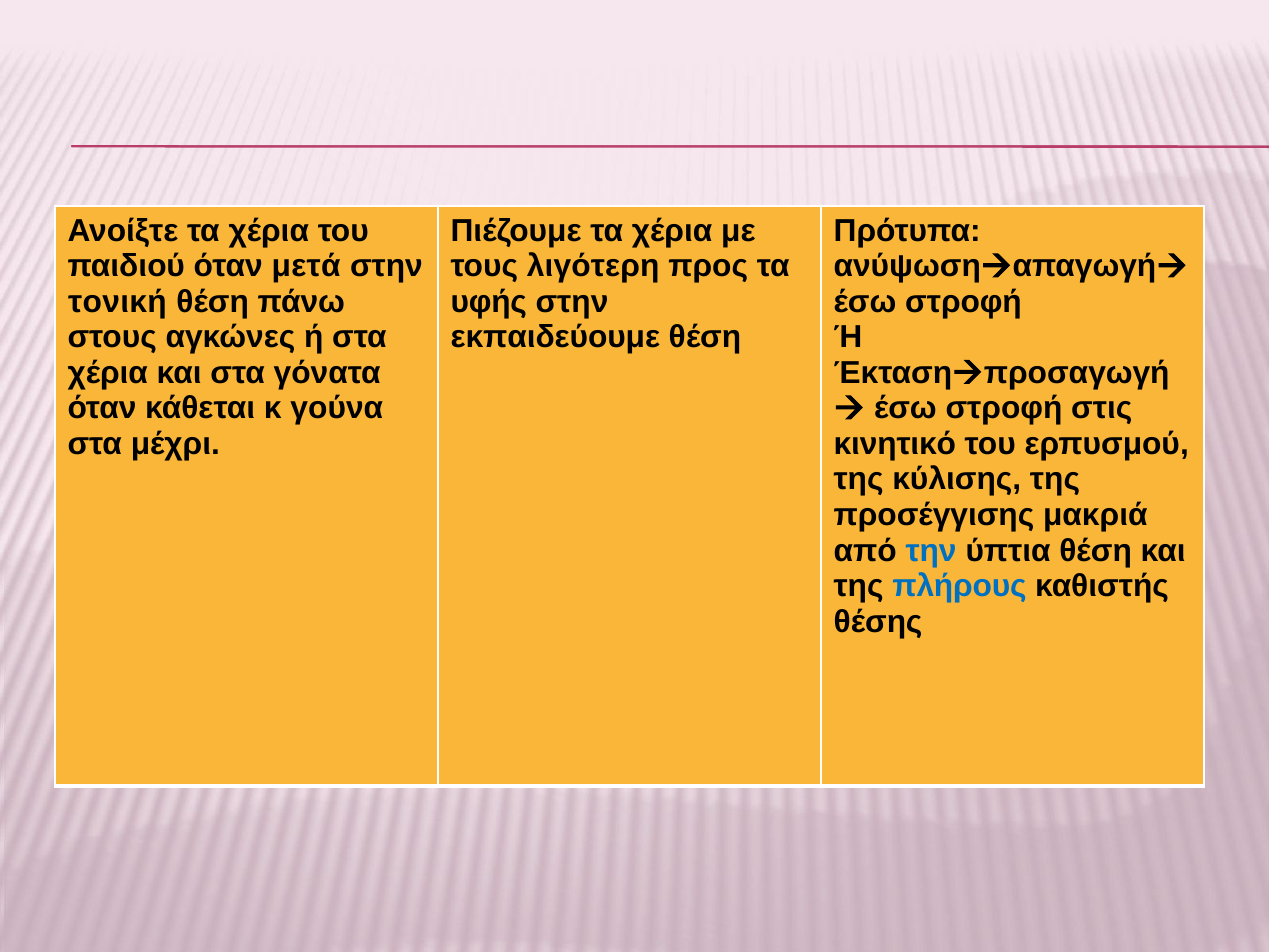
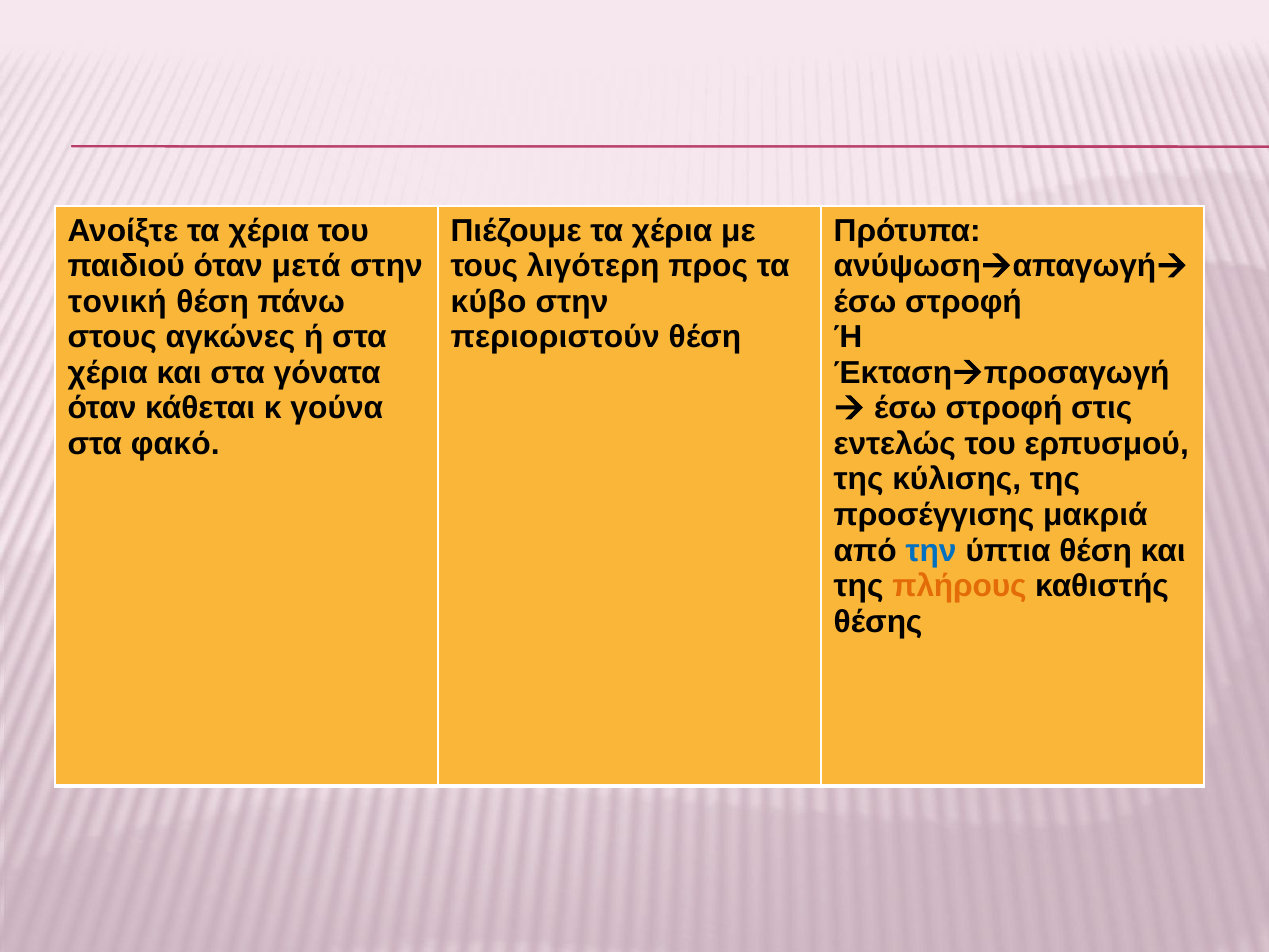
υφής: υφής -> κύβο (489, 302)
εκπαιδεύουμε: εκπαιδεύουμε -> περιοριστούν (555, 337)
μέχρι: μέχρι -> φακό (175, 444)
κινητικό: κινητικό -> εντελώς (895, 444)
πλήρους colour: blue -> orange (959, 586)
